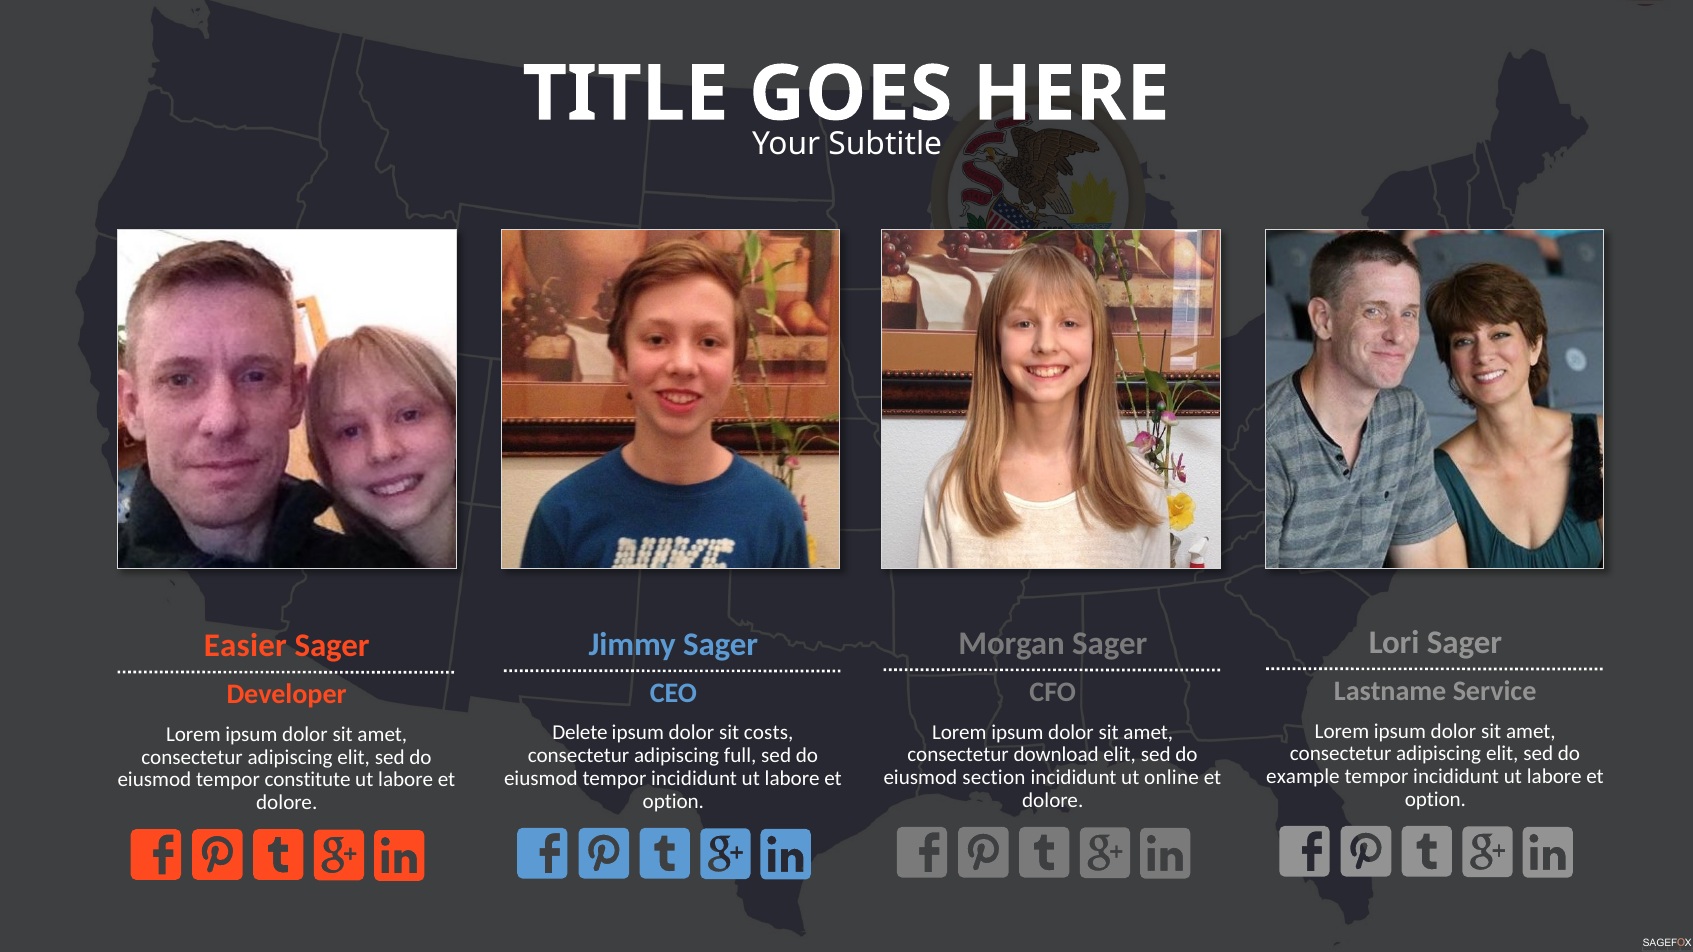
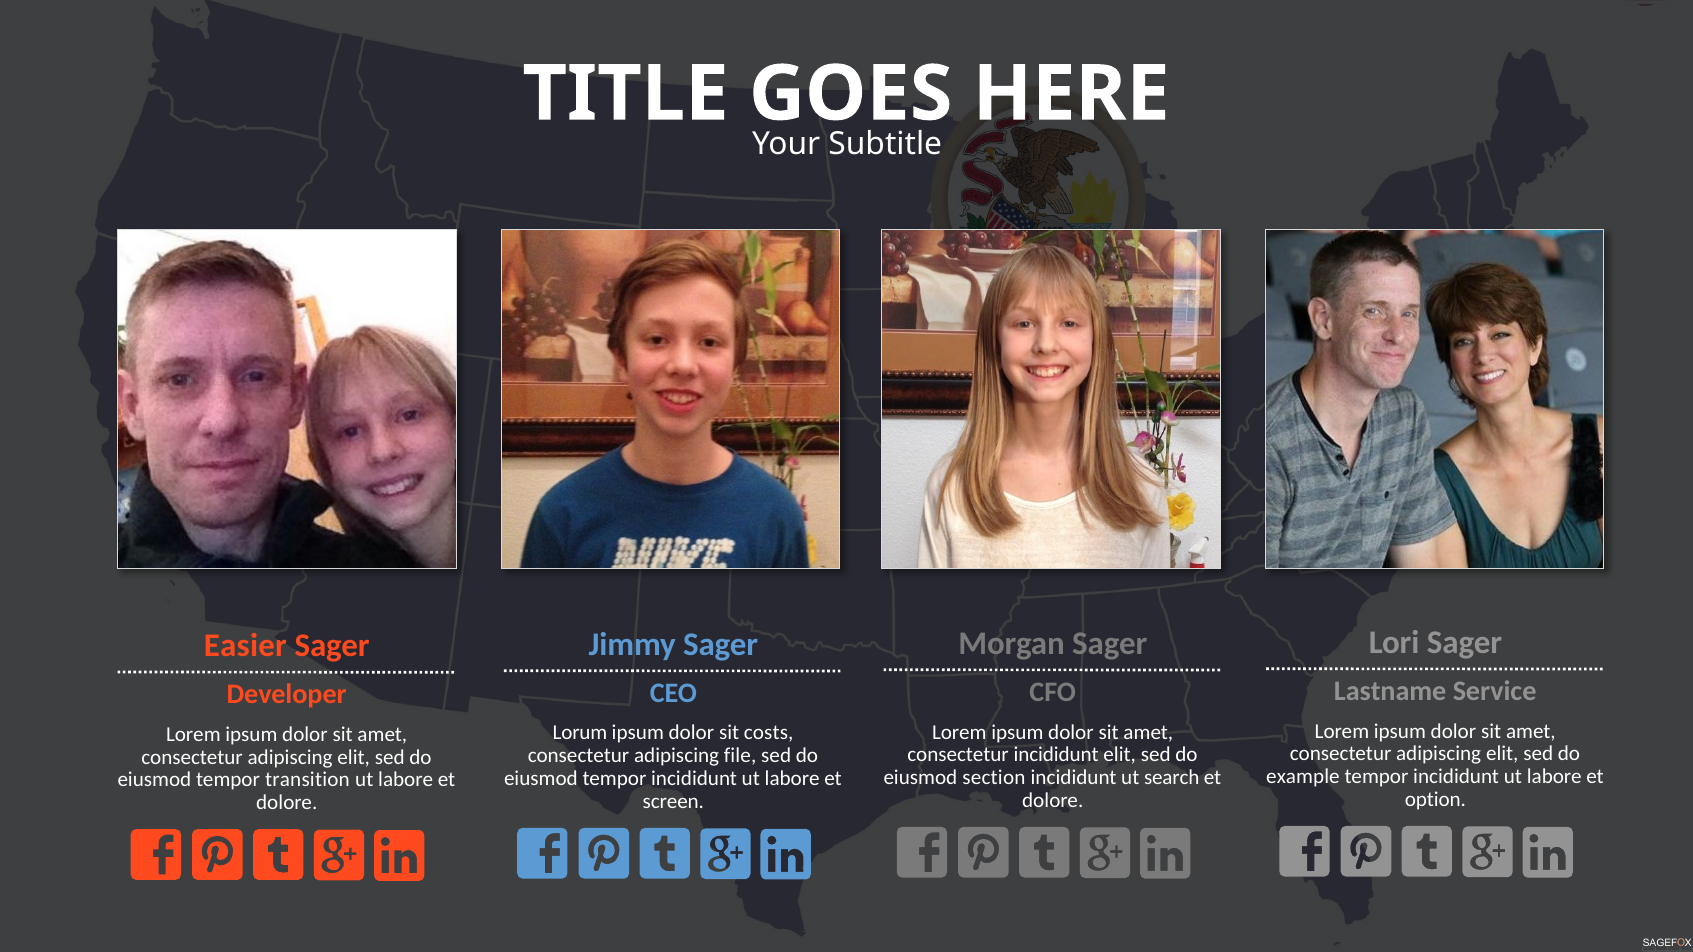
Delete: Delete -> Lorum (580, 733)
consectetur download: download -> incididunt (1056, 755)
full: full -> file (740, 756)
online: online -> search (1172, 778)
constitute: constitute -> transition (307, 780)
option: option -> screen (673, 802)
